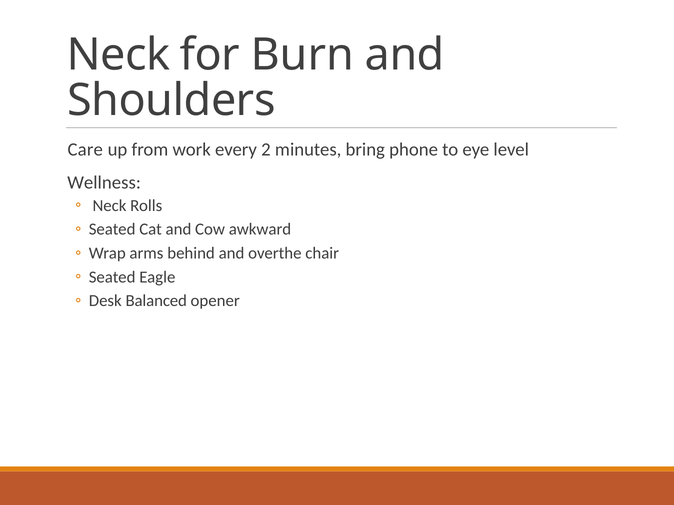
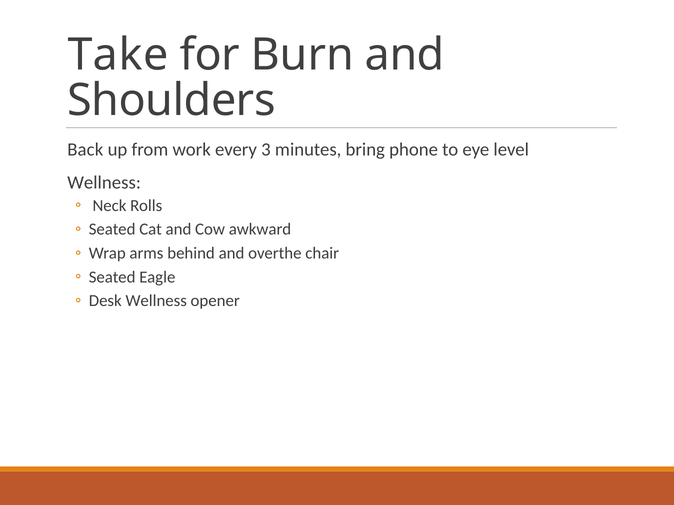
Neck: Neck -> Take (118, 55)
Care: Care -> Back (85, 149)
2: 2 -> 3 (266, 149)
Desk Balanced: Balanced -> Wellness (156, 301)
